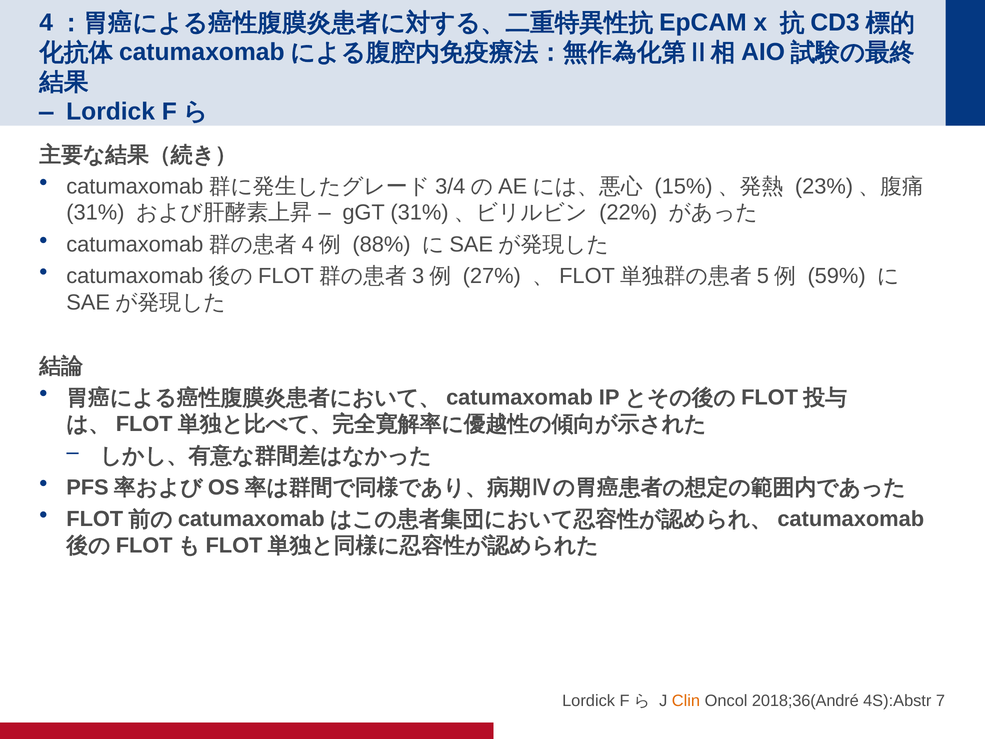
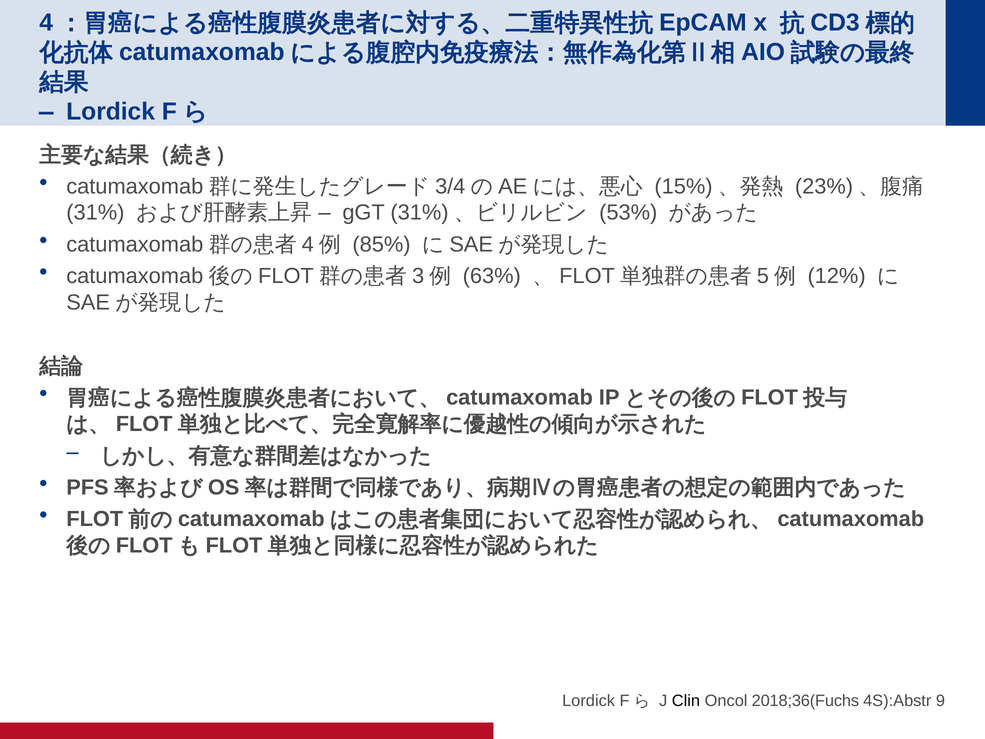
22%: 22% -> 53% (628, 213)
88%: 88% -> 85% (382, 244)
27%: 27% -> 63% (492, 276)
59%: 59% -> 12% (837, 276)
Clin colour: orange -> black (686, 700)
2018;36(André: 2018;36(André -> 2018;36(Fuchs (805, 700)
7: 7 -> 9 (941, 700)
